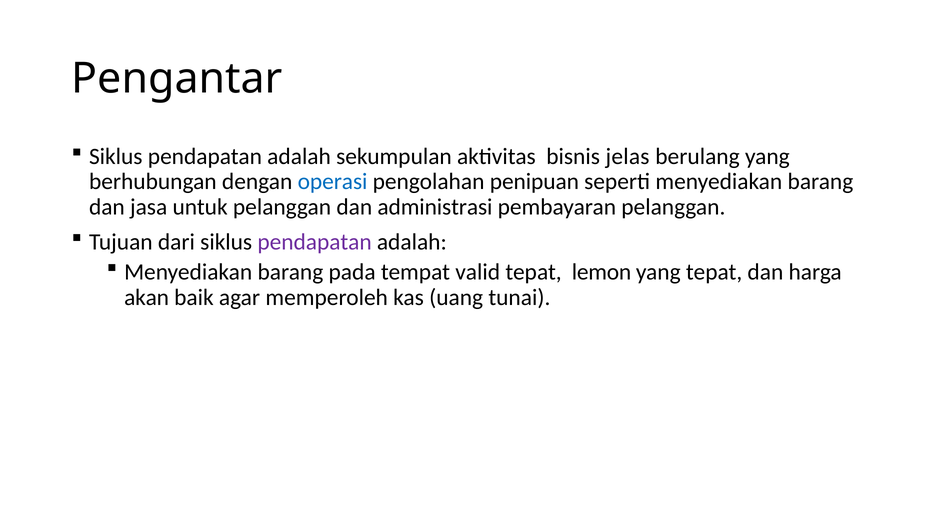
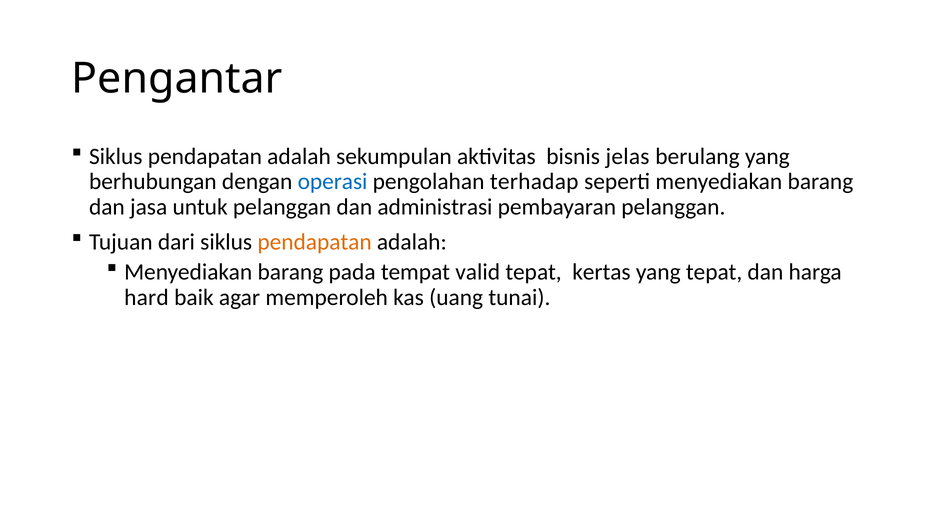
penipuan: penipuan -> terhadap (534, 182)
pendapatan colour: purple -> orange (315, 242)
lemon: lemon -> kertas (601, 272)
akan: akan -> hard (146, 297)
